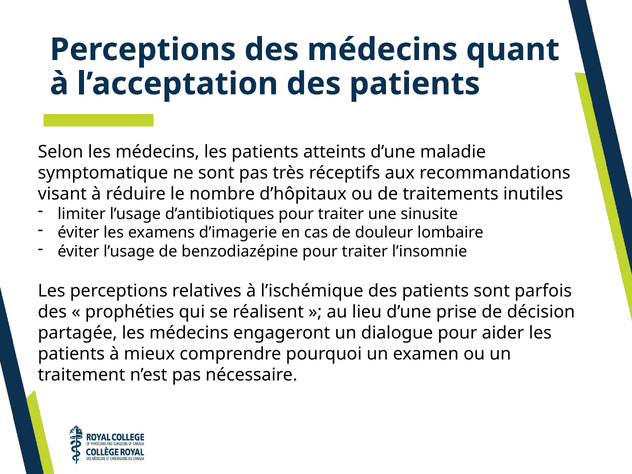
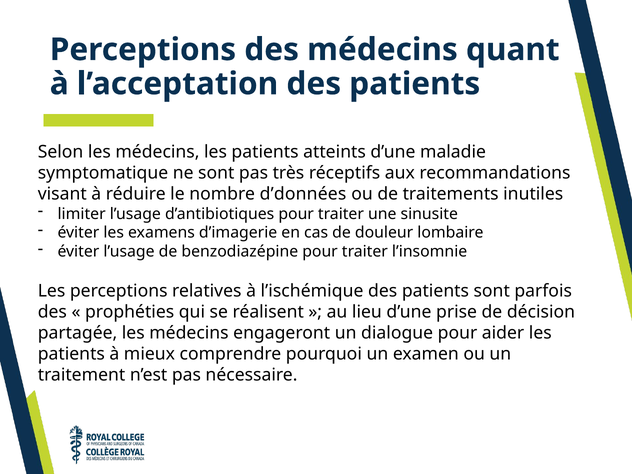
d’hôpitaux: d’hôpitaux -> d’données (303, 194)
